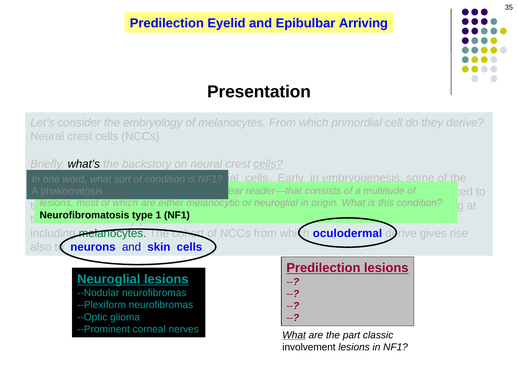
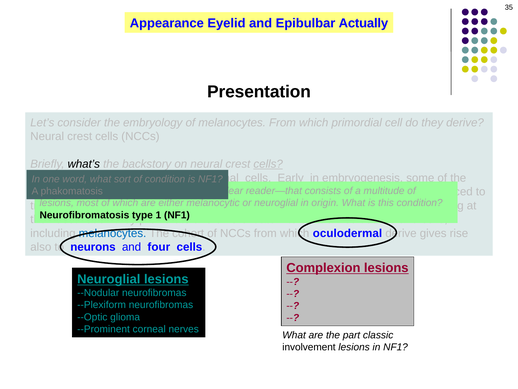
Predilection: Predilection -> Appearance (167, 23)
Epibulbar Arriving: Arriving -> Actually (363, 23)
melanocytes colour: green -> blue (112, 233)
skin: skin -> four (159, 247)
Predilection: Predilection -> Complexion (323, 268)
What underline: present -> none (294, 335)
